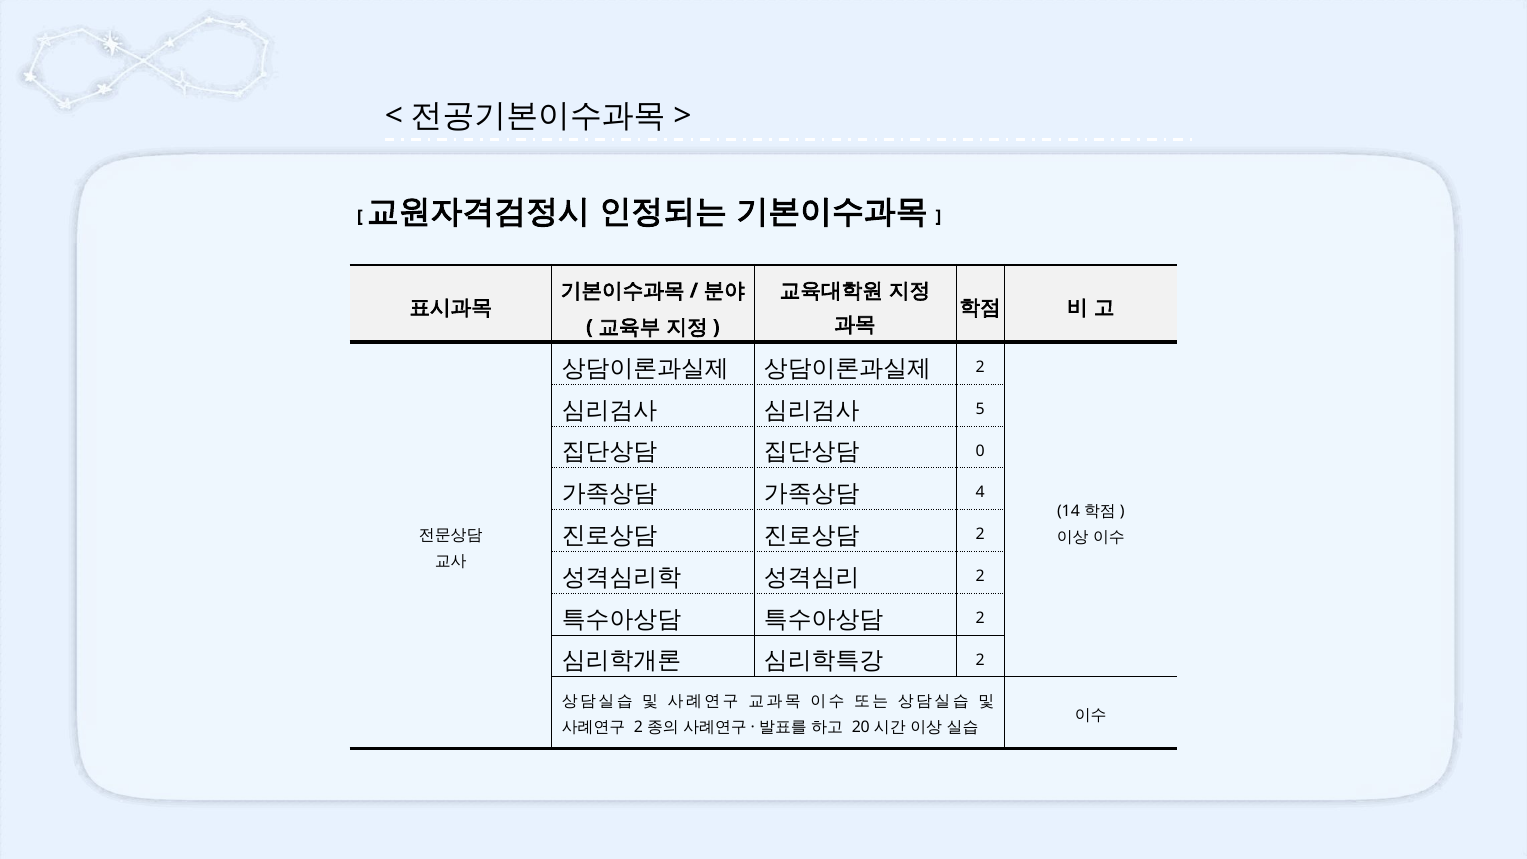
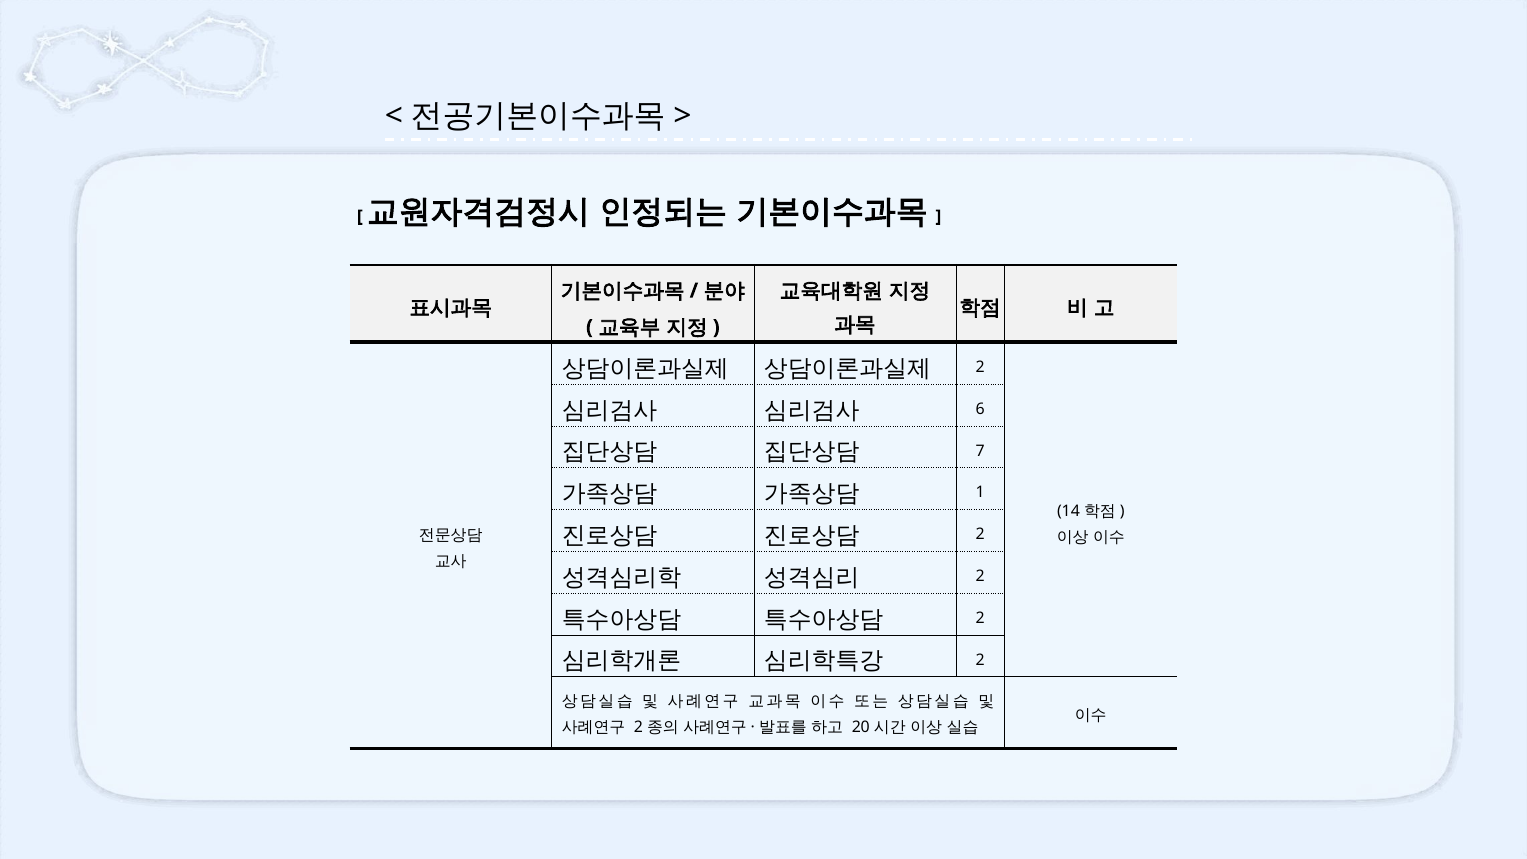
5: 5 -> 6 (980, 409)
0: 0 -> 7 (980, 451)
4: 4 -> 1 (980, 493)
